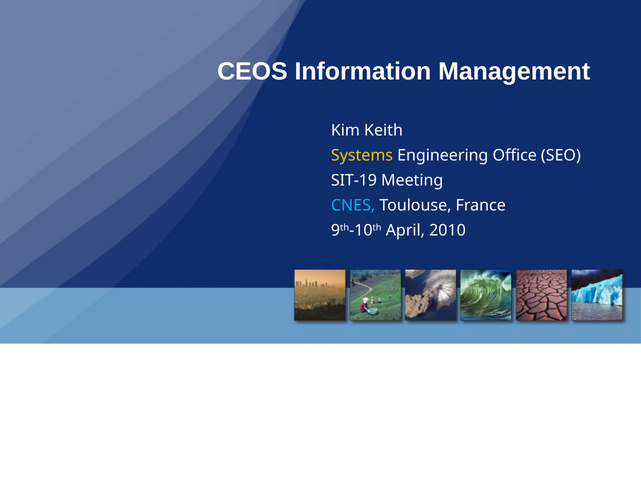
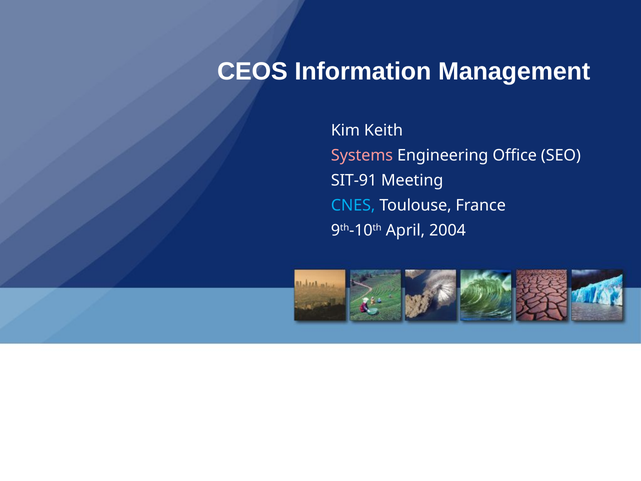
Systems colour: yellow -> pink (362, 155)
SIT-19: SIT-19 -> SIT-91 (354, 180)
2010: 2010 -> 2004 (448, 230)
